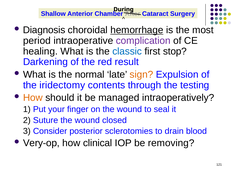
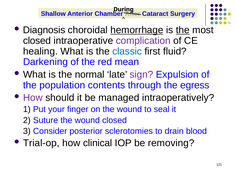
the underline: none -> present (183, 30)
period: period -> closed (37, 41)
stop: stop -> fluid (175, 51)
result: result -> mean (127, 62)
sign colour: orange -> purple (141, 74)
iridectomy: iridectomy -> population (62, 85)
testing: testing -> egress (195, 85)
How colour: orange -> purple (33, 98)
Very-op: Very-op -> Trial-op (41, 143)
